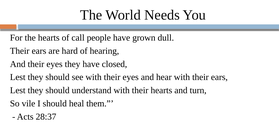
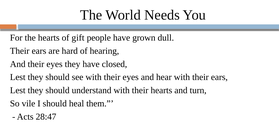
call: call -> gift (78, 38)
28:37: 28:37 -> 28:47 (46, 116)
